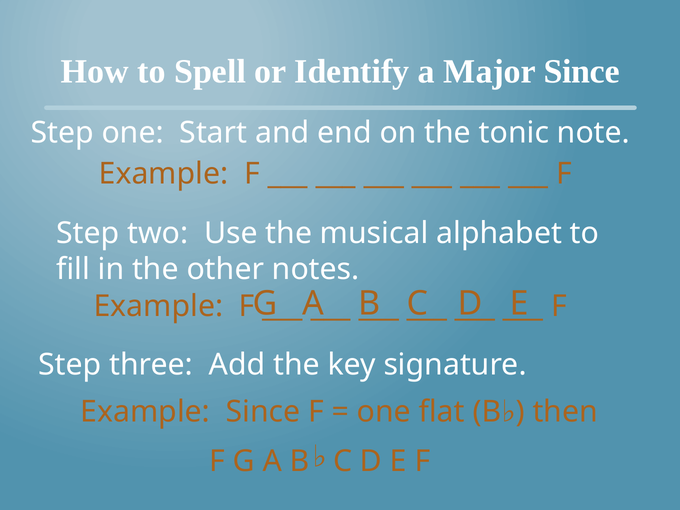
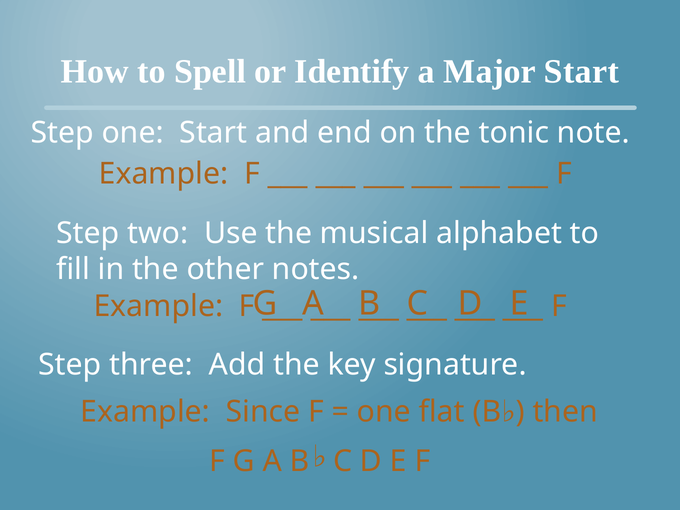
Major Since: Since -> Start (581, 72)
